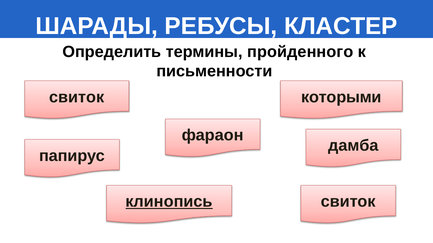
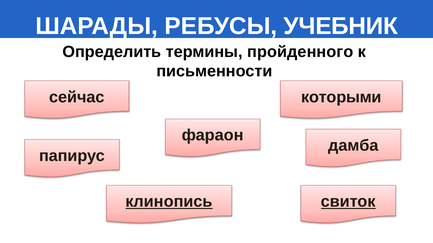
КЛАСТЕР: КЛАСТЕР -> УЧЕБНИК (341, 26)
свиток: свиток -> сейчас (77, 97)
свиток underline: none -> present (348, 202)
